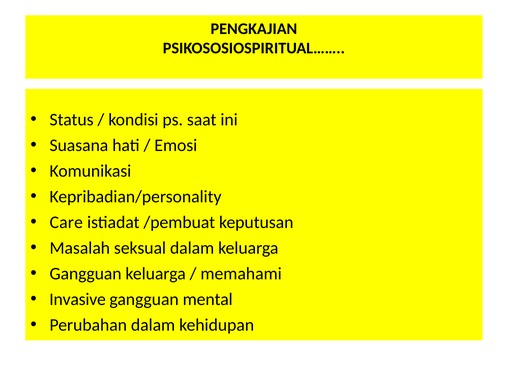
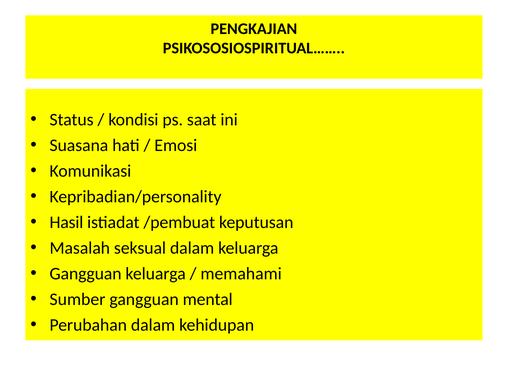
Care: Care -> Hasil (66, 222)
Invasive: Invasive -> Sumber (77, 299)
